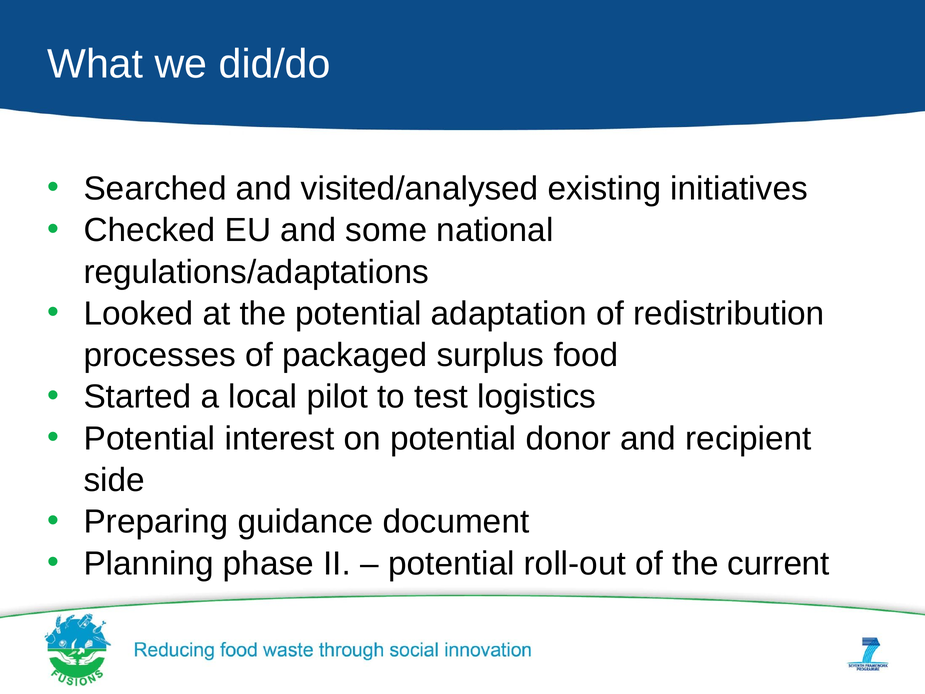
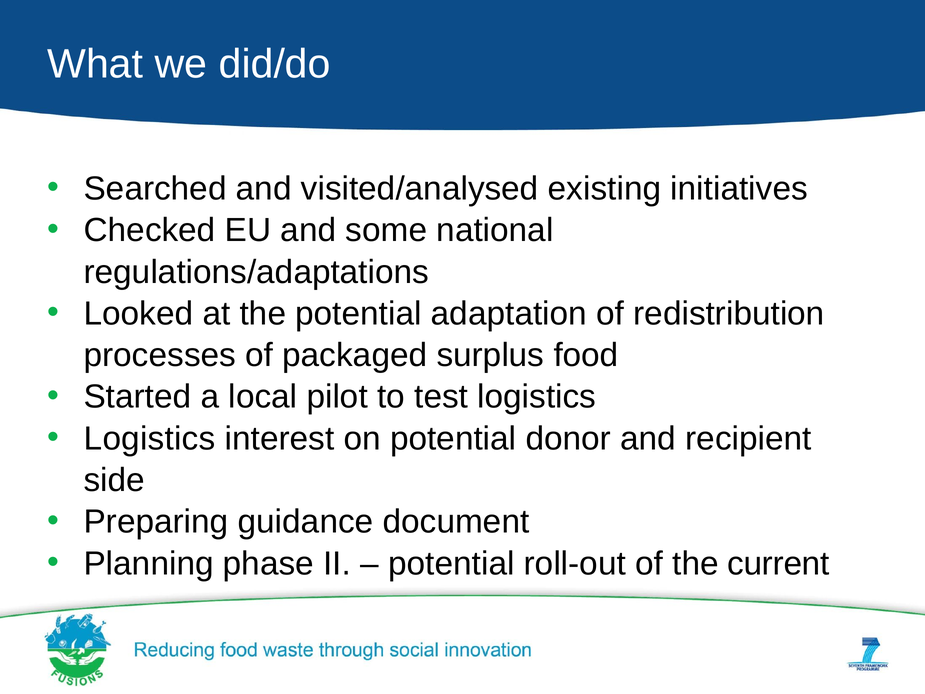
Potential: Potential -> Logistics (150, 438)
